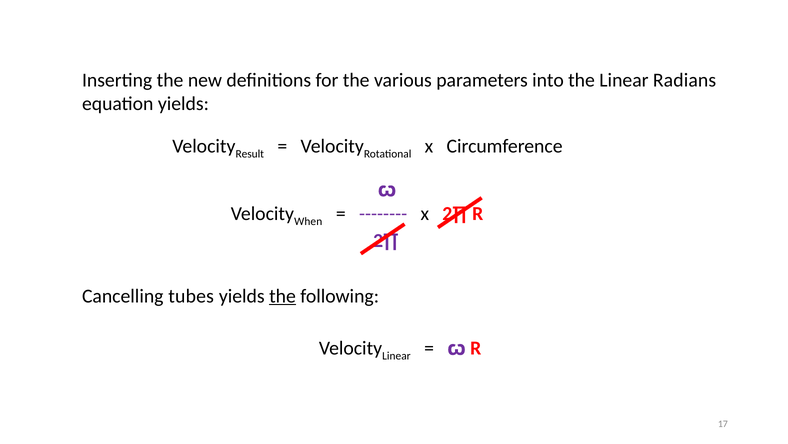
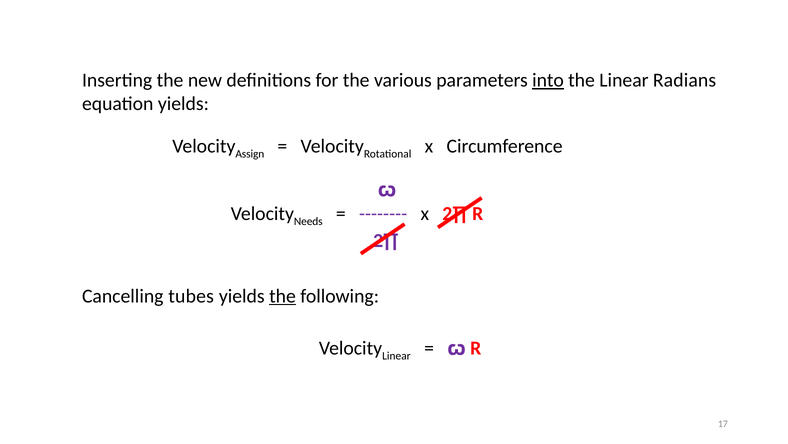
into underline: none -> present (548, 80)
Result: Result -> Assign (250, 154)
When: When -> Needs (308, 221)
